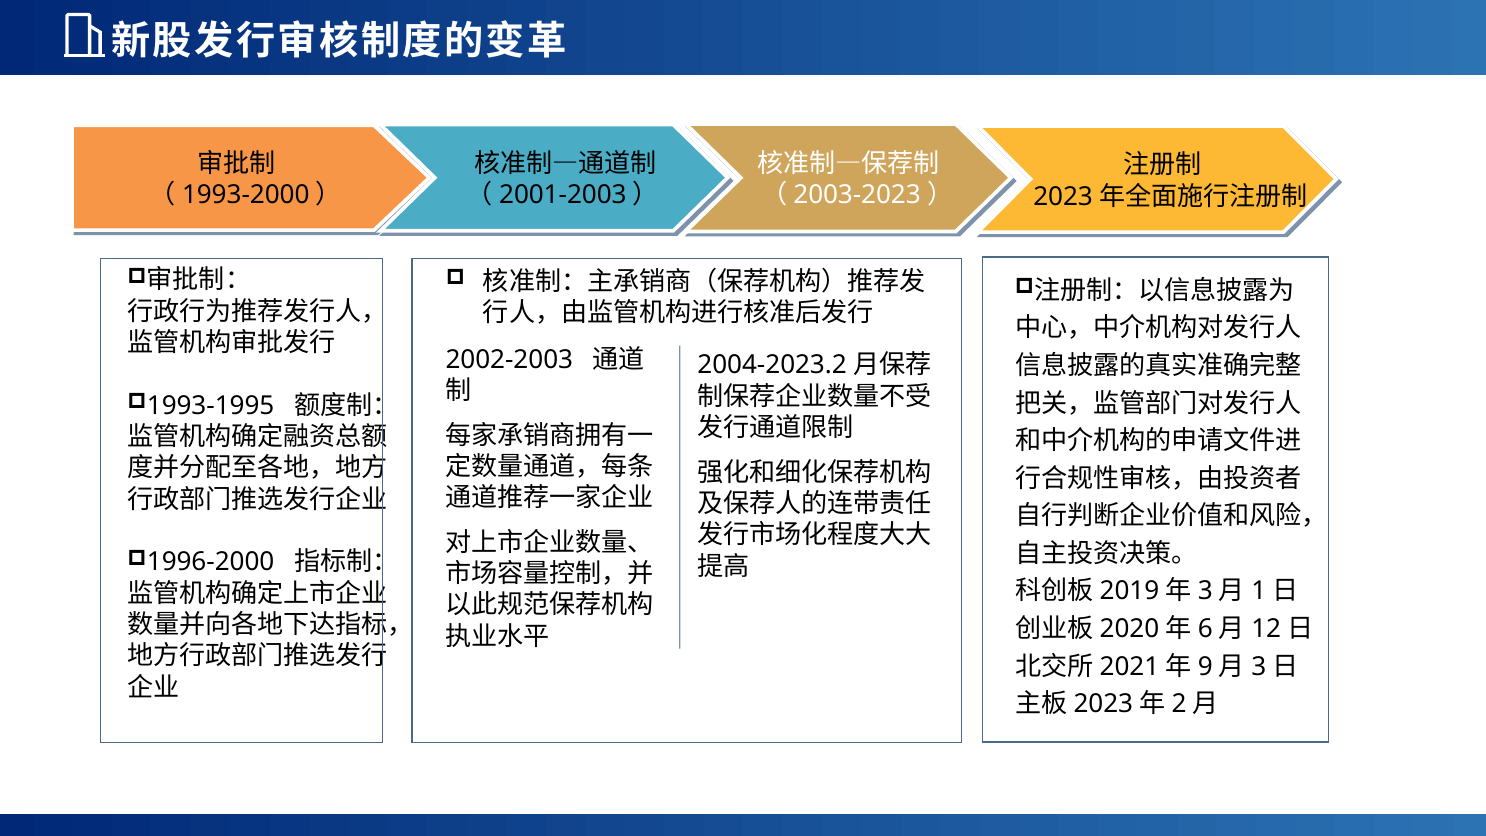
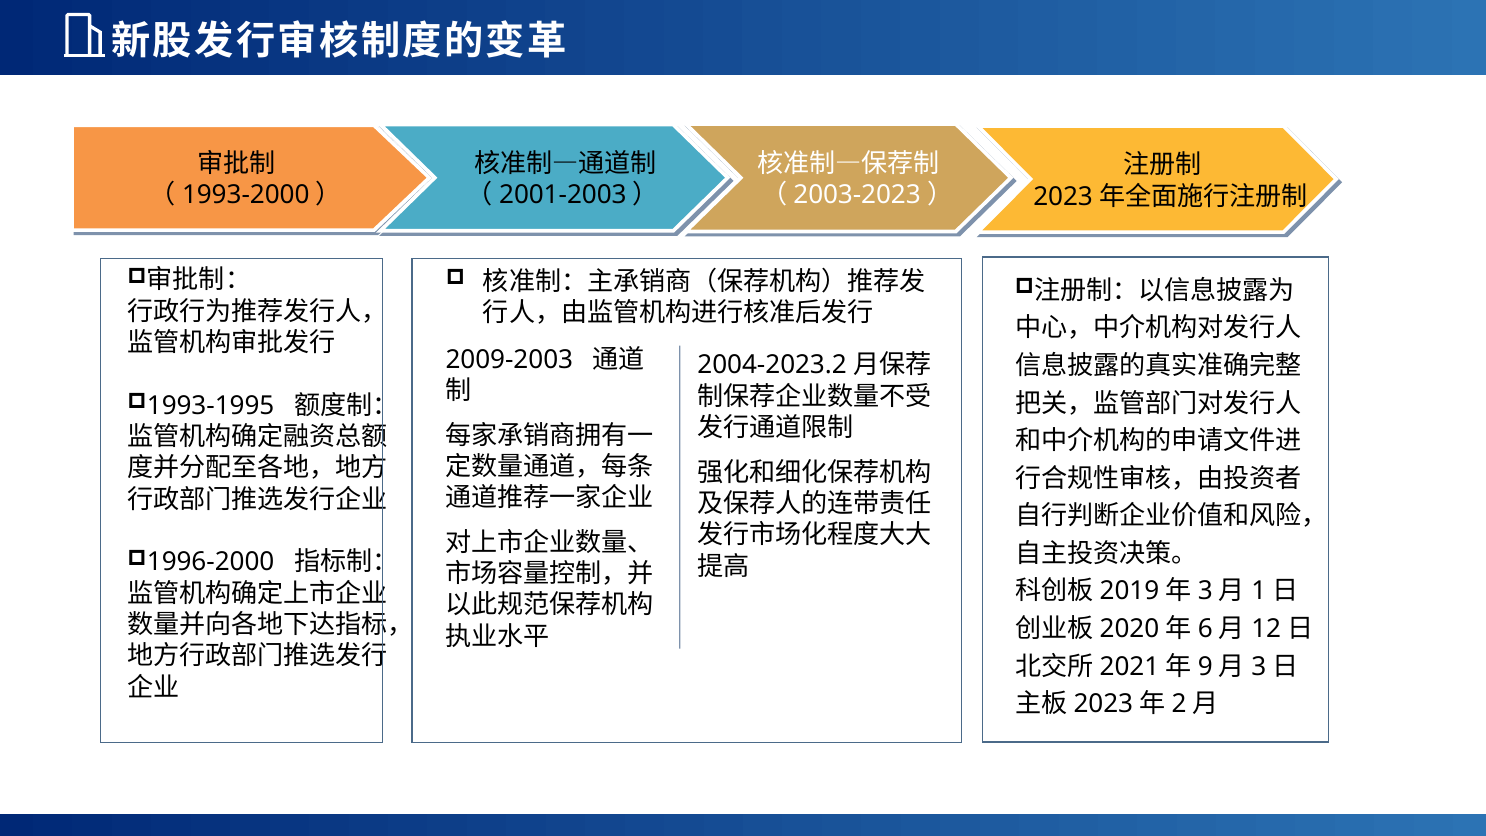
2002-2003: 2002-2003 -> 2009-2003 (509, 360)
